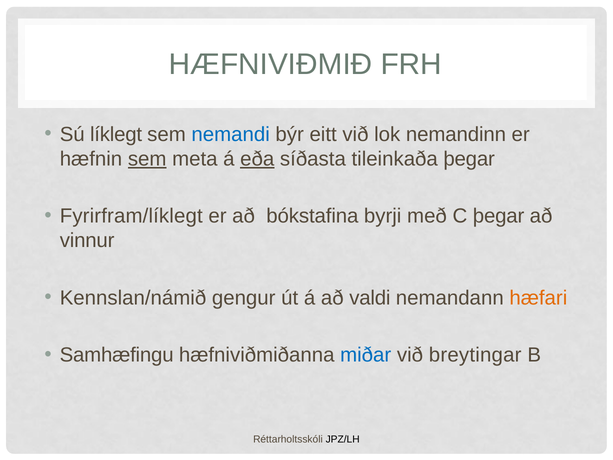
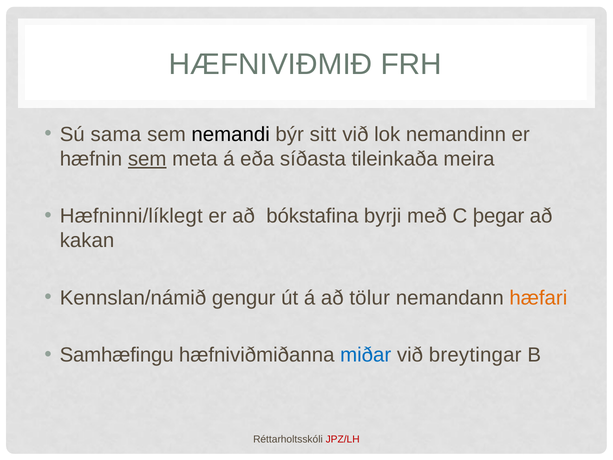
líklegt: líklegt -> sama (116, 134)
nemandi colour: blue -> black (231, 134)
eitt: eitt -> sitt (323, 134)
eða underline: present -> none (257, 159)
tileinkaða þegar: þegar -> meira (469, 159)
Fyrirfram/líklegt: Fyrirfram/líklegt -> Hæfninni/líklegt (131, 216)
vinnur: vinnur -> kakan (87, 240)
valdi: valdi -> tölur (370, 298)
JPZ/LH colour: black -> red (343, 439)
